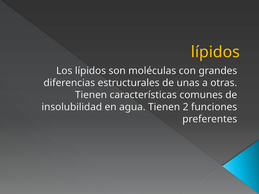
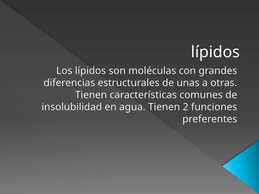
lípidos colour: yellow -> white (215, 52)
